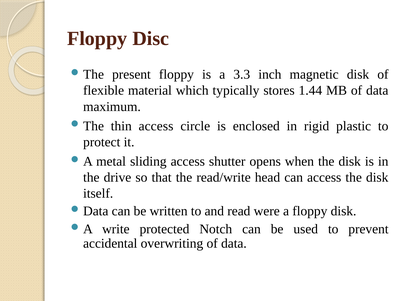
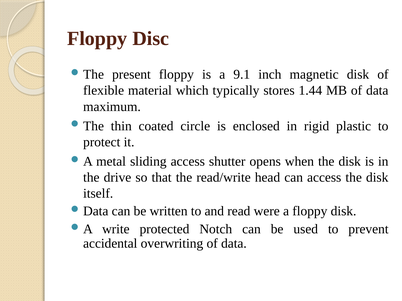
3.3: 3.3 -> 9.1 (242, 75)
thin access: access -> coated (156, 126)
